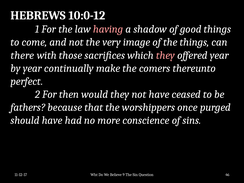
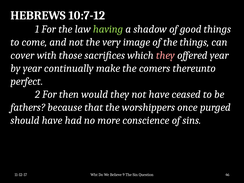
10:0-12: 10:0-12 -> 10:7-12 (87, 15)
having colour: pink -> light green (108, 29)
there: there -> cover (22, 55)
